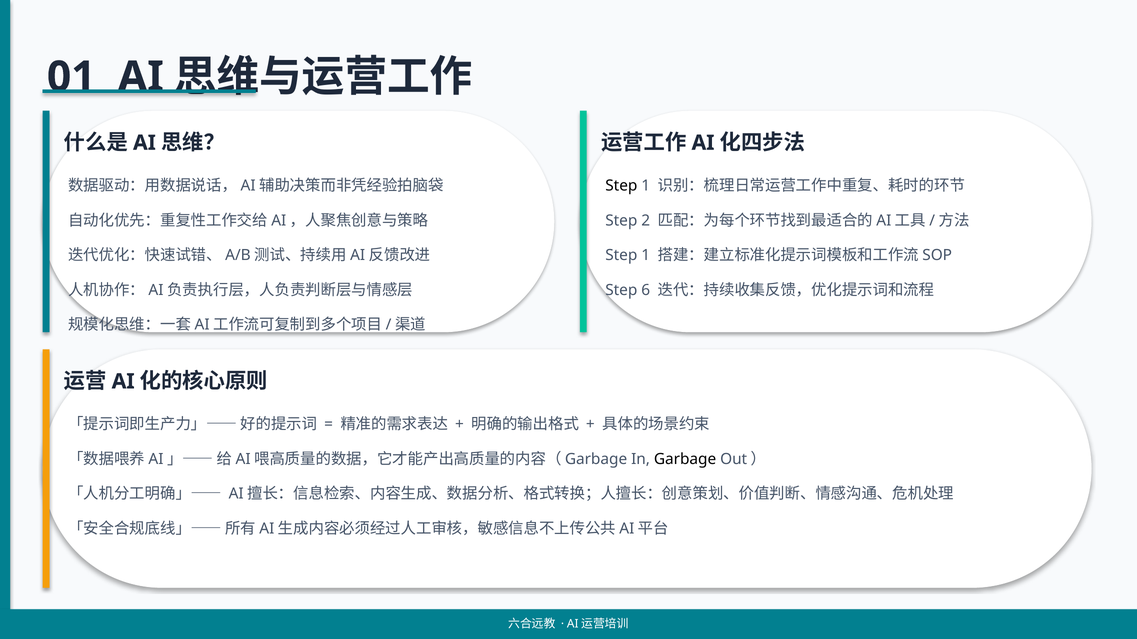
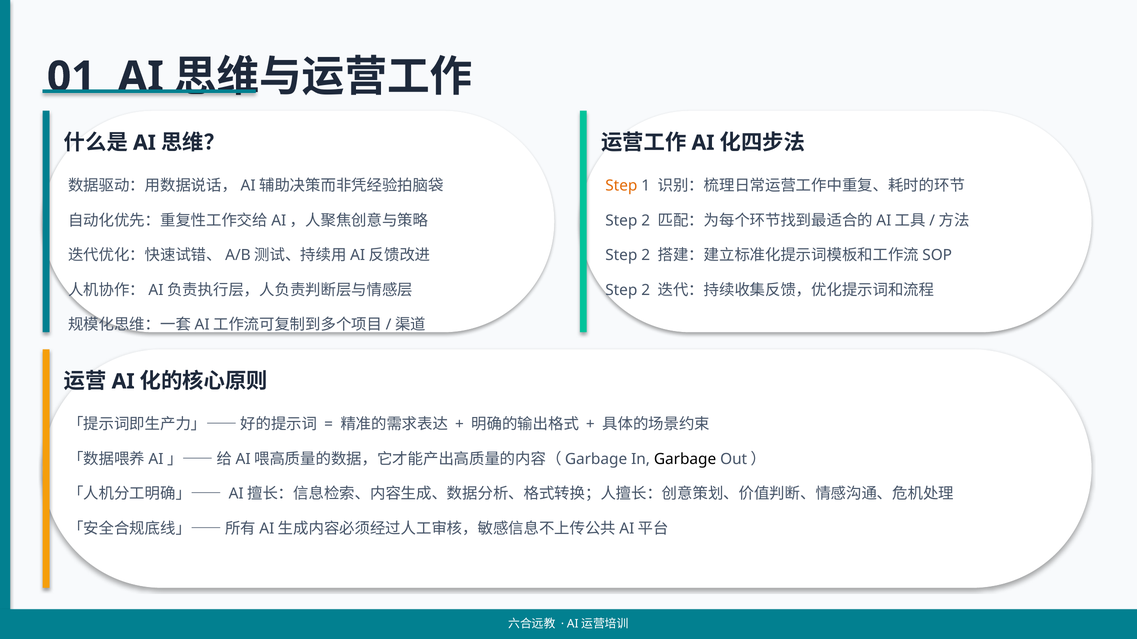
Step colour: black -> orange (621, 186)
1: 1 -> 2 (646, 256)
6: 6 -> 2 (646, 290)
